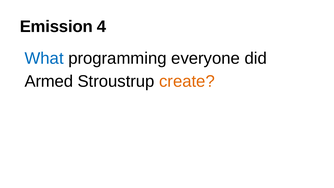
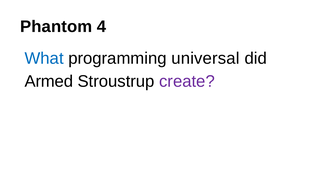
Emission: Emission -> Phantom (56, 27)
everyone: everyone -> universal (205, 58)
create colour: orange -> purple (187, 81)
